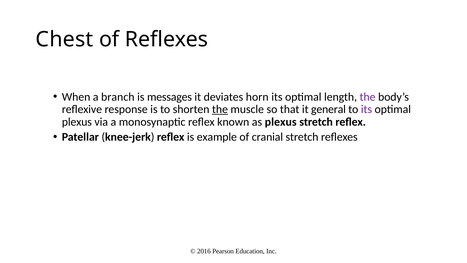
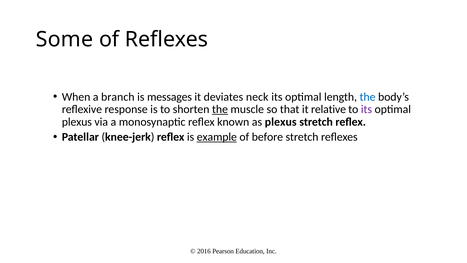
Chest: Chest -> Some (64, 39)
horn: horn -> neck (257, 97)
the colour: purple -> blue (368, 97)
general: general -> relative (328, 109)
example underline: none -> present (217, 137)
cranial: cranial -> before (267, 137)
